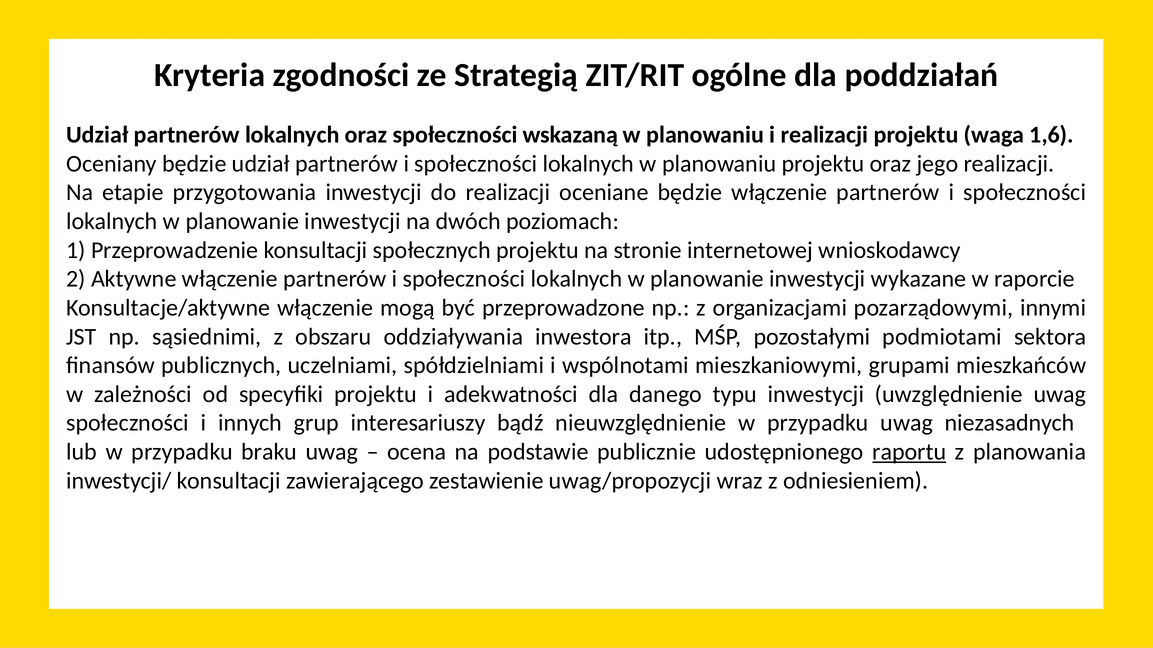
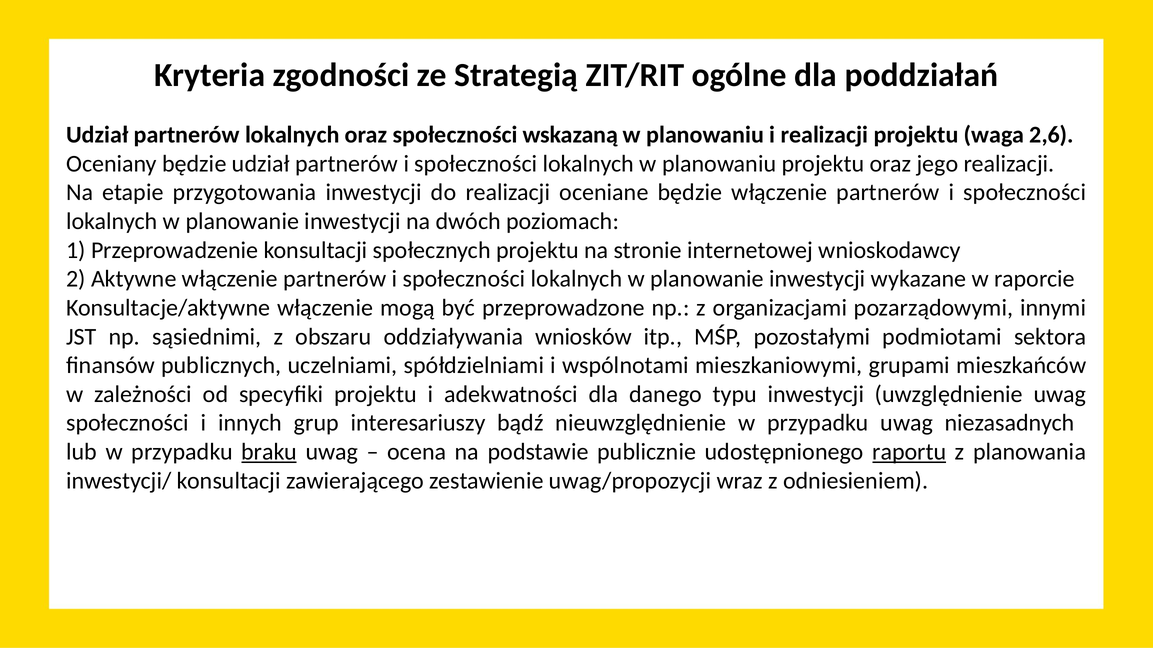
1,6: 1,6 -> 2,6 (1052, 135)
inwestora: inwestora -> wniosków (584, 337)
braku underline: none -> present (269, 452)
